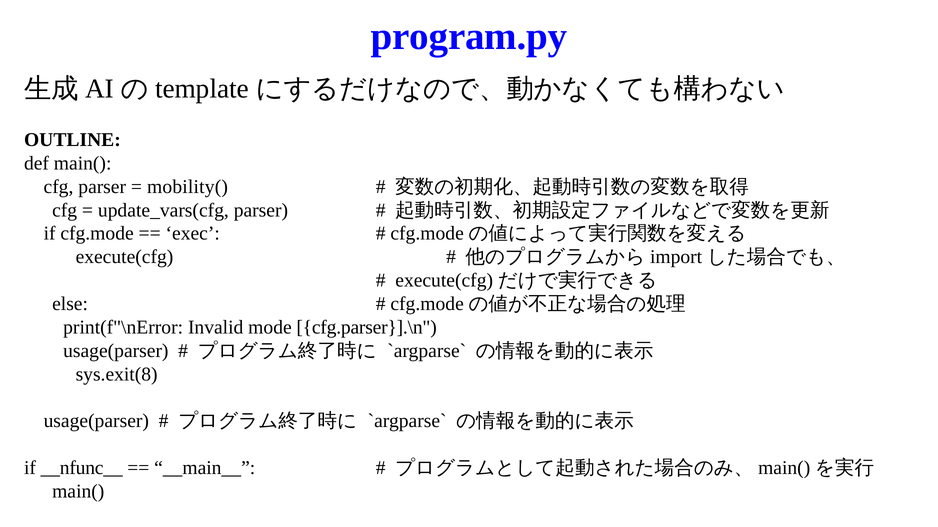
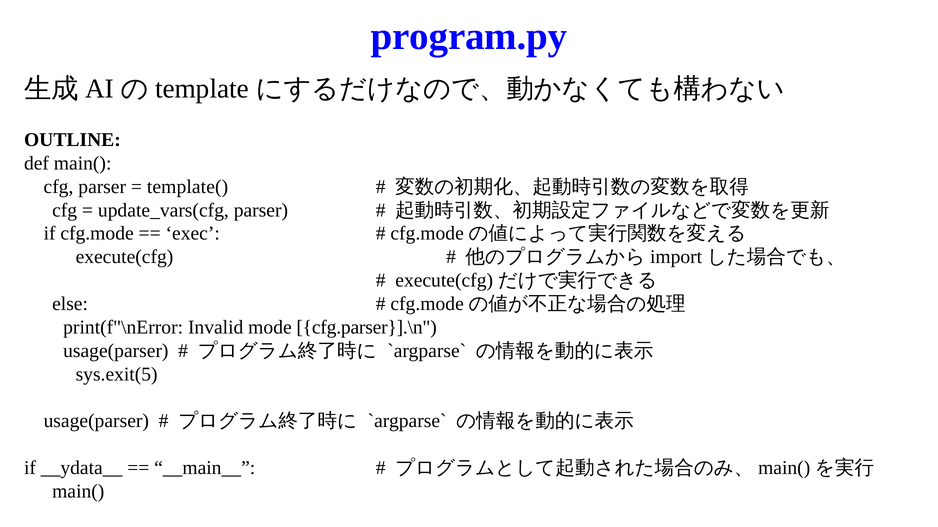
mobility(: mobility( -> template( (188, 187)
sys.exit(8: sys.exit(8 -> sys.exit(5 (117, 375)
__nfunc__: __nfunc__ -> __ydata__ (82, 468)
